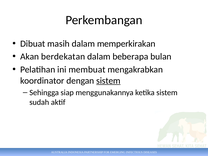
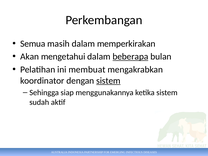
Dibuat: Dibuat -> Semua (33, 44)
berdekatan: berdekatan -> mengetahui (63, 57)
beberapa underline: none -> present (130, 57)
